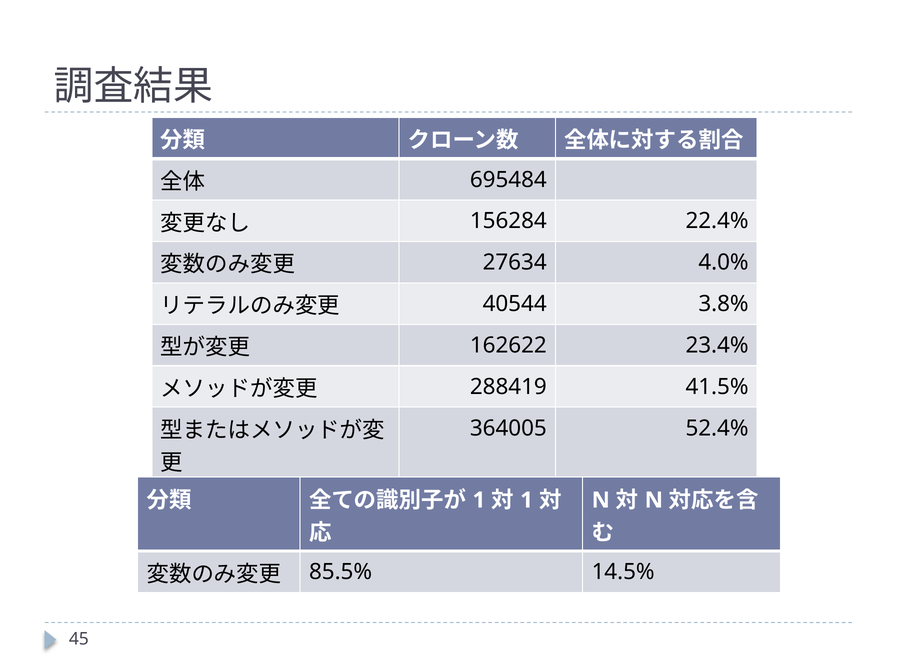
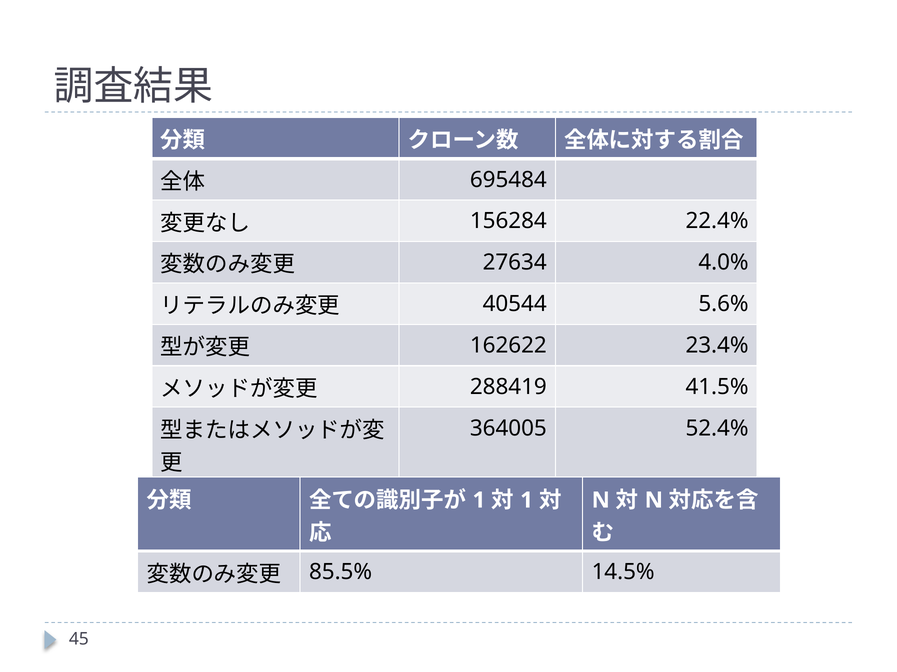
3.8%: 3.8% -> 5.6% (724, 304)
